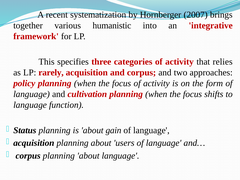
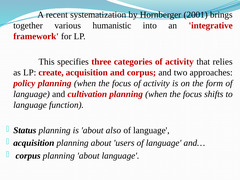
2007: 2007 -> 2001 (196, 15)
rarely: rarely -> create (51, 73)
gain: gain -> also (113, 130)
